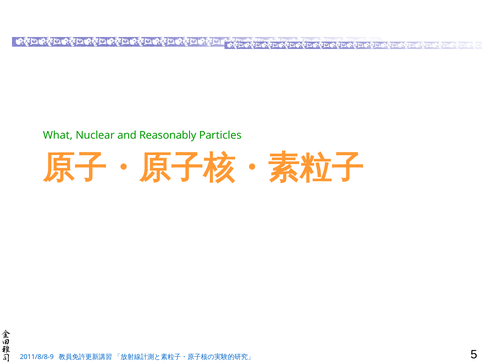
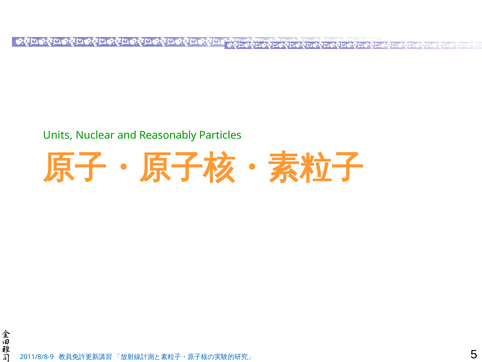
What: What -> Units (58, 135)
